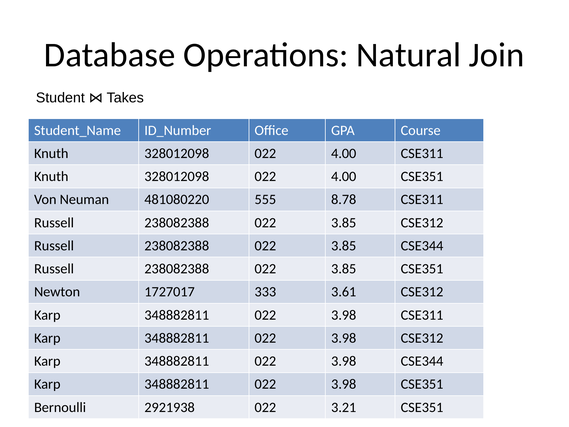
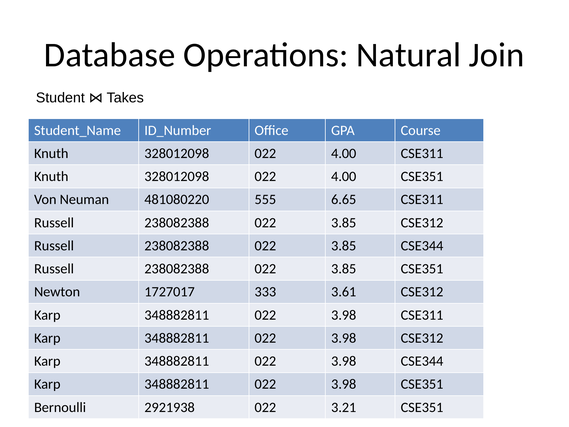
8.78: 8.78 -> 6.65 (344, 199)
